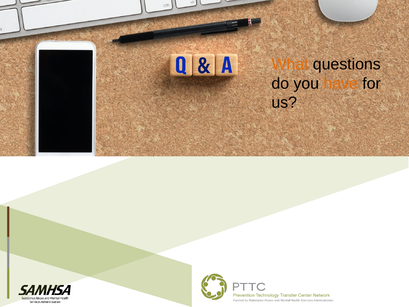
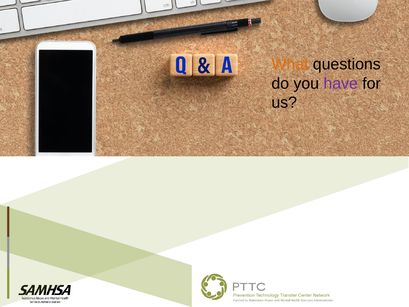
have colour: orange -> purple (341, 83)
